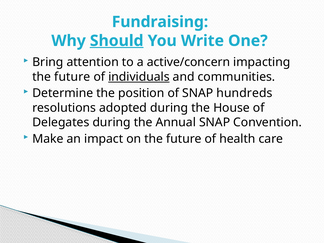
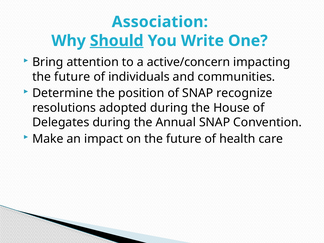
Fundraising: Fundraising -> Association (160, 22)
individuals underline: present -> none (139, 77)
hundreds: hundreds -> recognize (244, 93)
